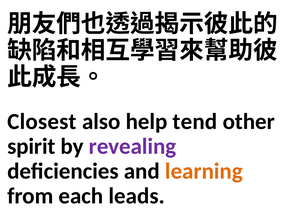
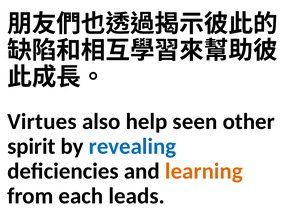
Closest: Closest -> Virtues (42, 122)
tend: tend -> seen (195, 122)
revealing colour: purple -> blue (132, 146)
